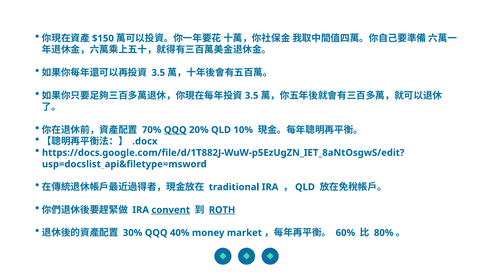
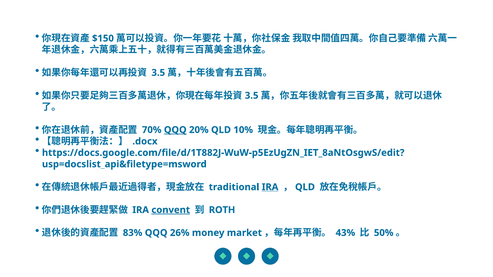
IRA underline: none -> present (270, 187)
ROTH underline: present -> none (222, 210)
30%: 30% -> 83% (133, 233)
40%: 40% -> 26% (180, 233)
60%: 60% -> 43% (345, 233)
80%: 80% -> 50% (384, 233)
